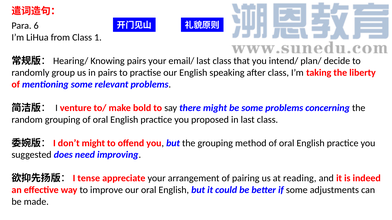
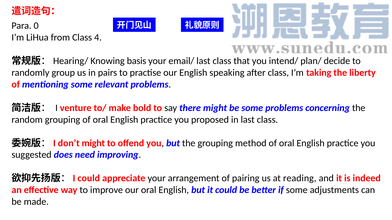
6: 6 -> 0 (36, 26)
1: 1 -> 4 (98, 38)
Knowing pairs: pairs -> basis (137, 61)
tense: tense -> could (89, 179)
